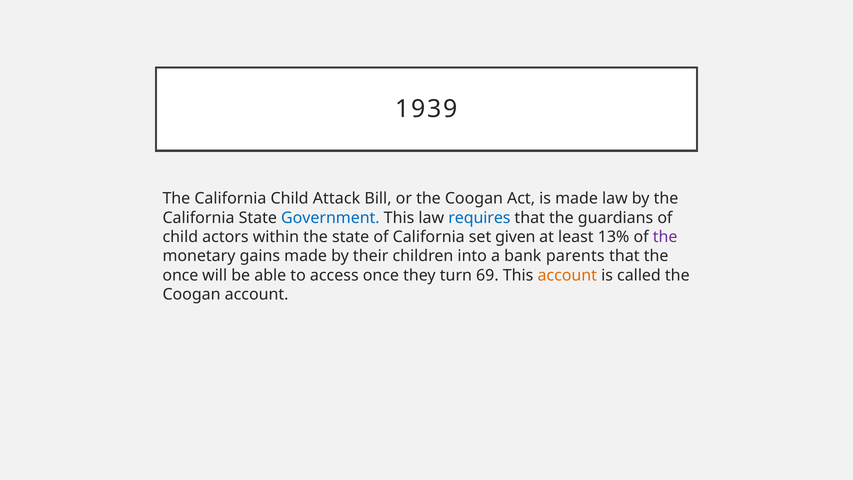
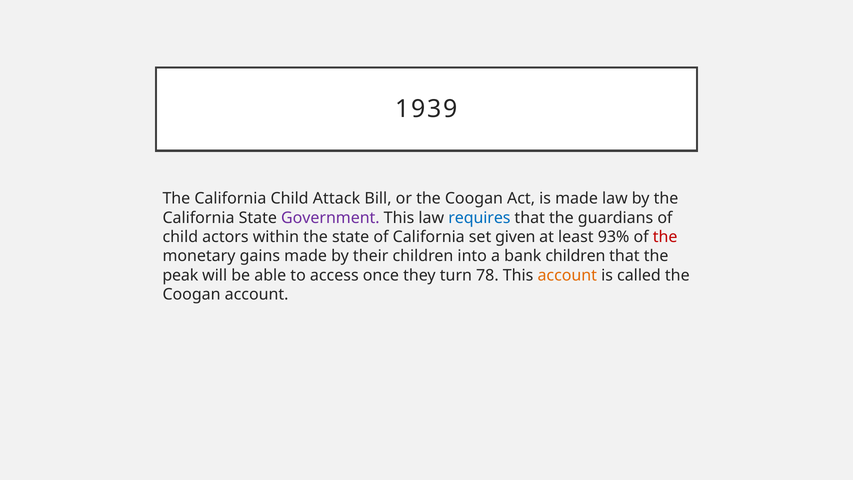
Government colour: blue -> purple (330, 218)
13%: 13% -> 93% (614, 237)
the colour: purple -> red (665, 237)
bank parents: parents -> children (575, 256)
once: once -> peak (180, 275)
69: 69 -> 78 (487, 275)
